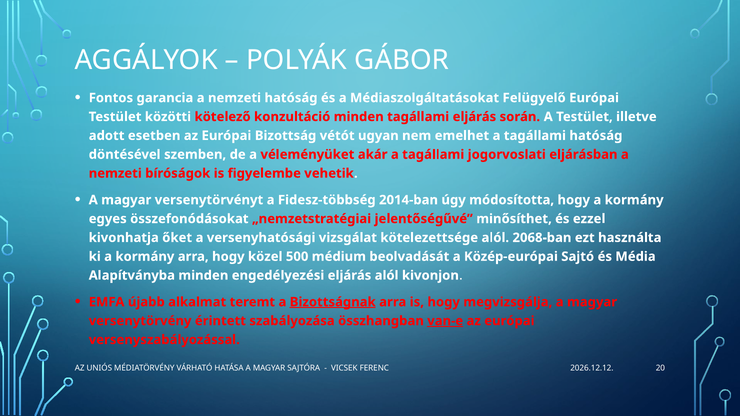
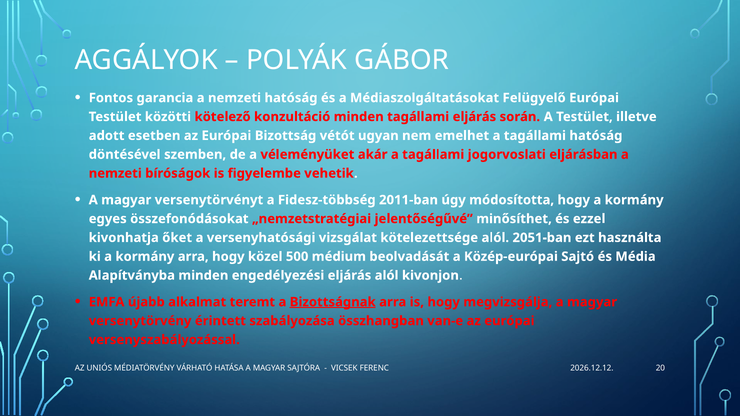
2014-ban: 2014-ban -> 2011-ban (409, 200)
2068-ban: 2068-ban -> 2051-ban (542, 238)
van-e underline: present -> none (445, 321)
